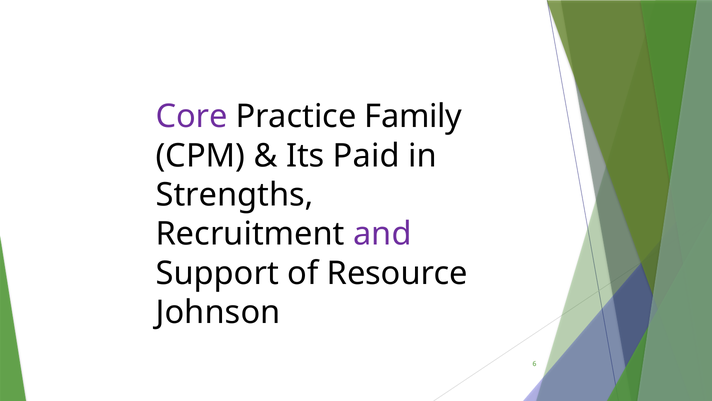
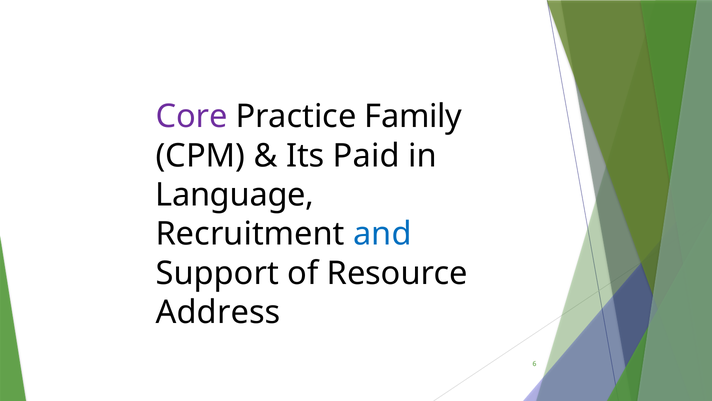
Strengths: Strengths -> Language (235, 195)
and colour: purple -> blue (382, 234)
Johnson: Johnson -> Address (218, 312)
